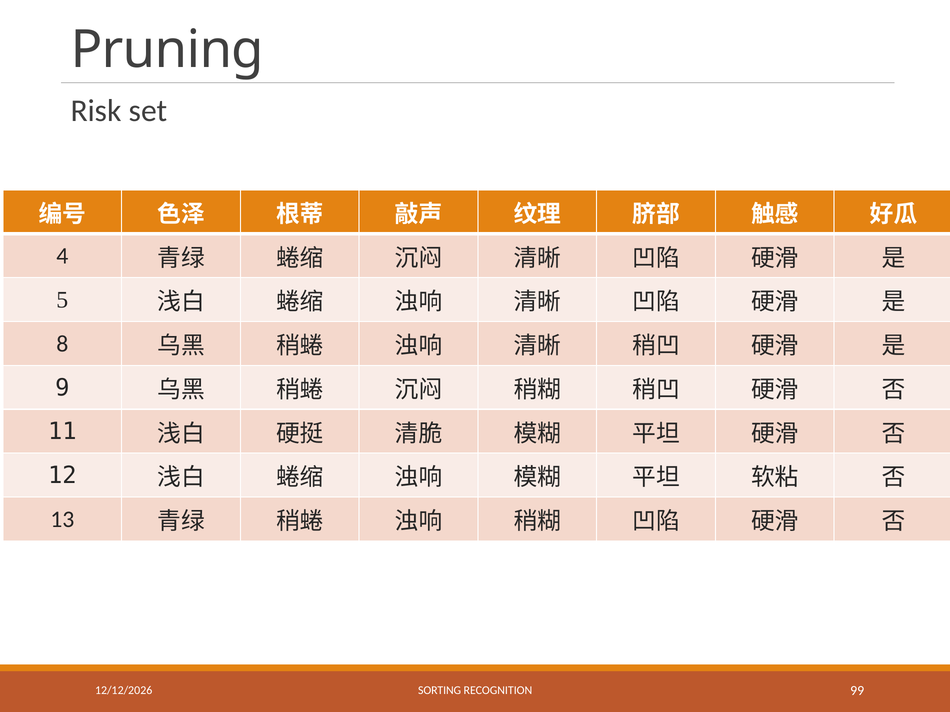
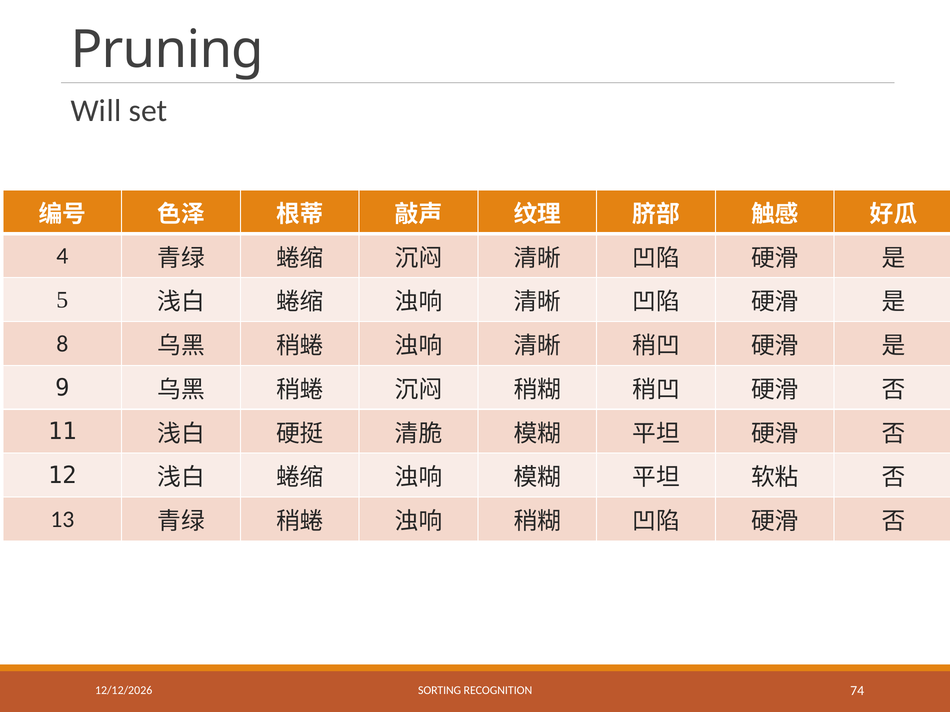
Risk: Risk -> Will (96, 111)
99: 99 -> 74 (857, 691)
